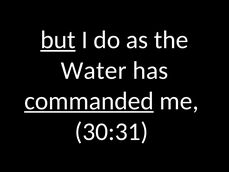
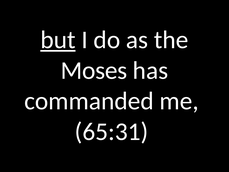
Water: Water -> Moses (94, 70)
commanded underline: present -> none (89, 101)
30:31: 30:31 -> 65:31 (111, 131)
